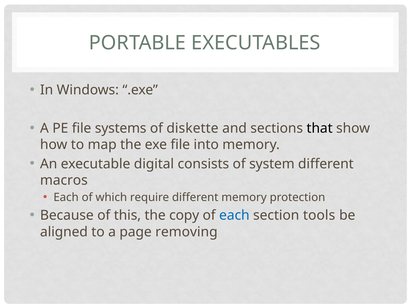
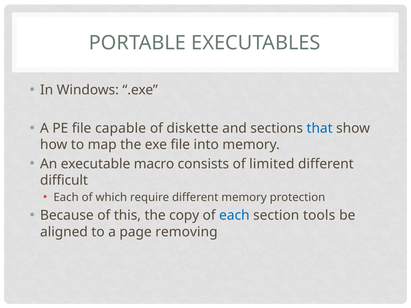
systems: systems -> capable (121, 128)
that colour: black -> blue (320, 128)
digital: digital -> macro (154, 164)
system: system -> limited (272, 164)
macros: macros -> difficult (64, 180)
